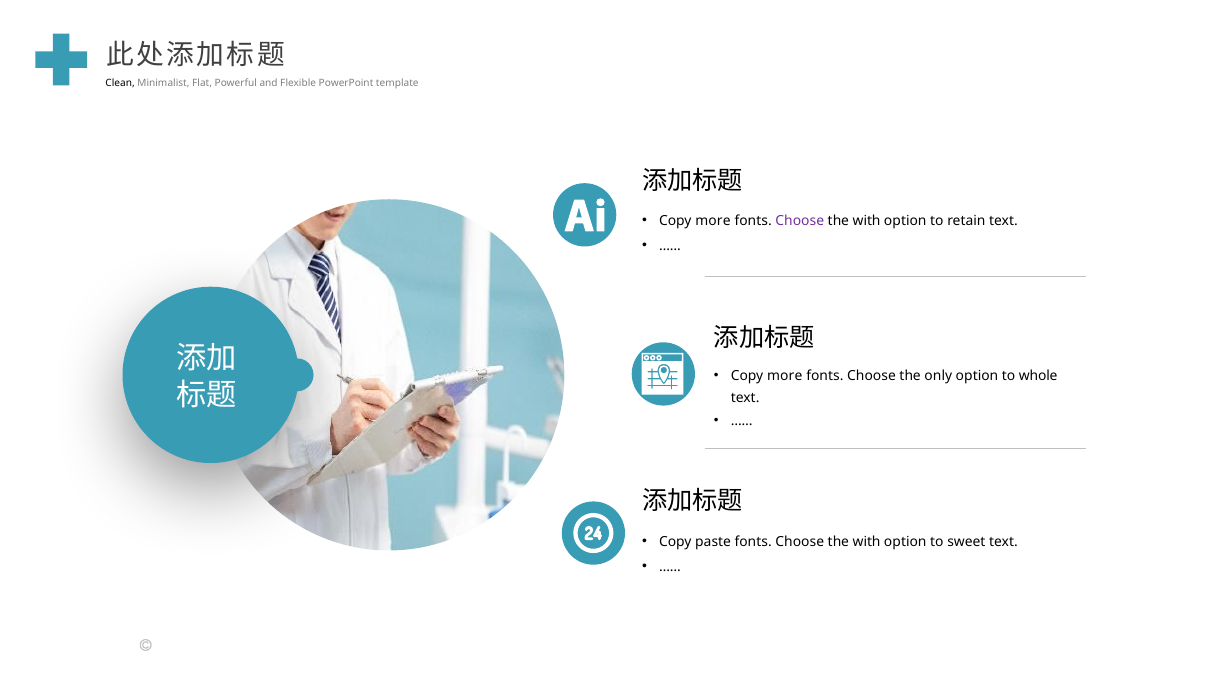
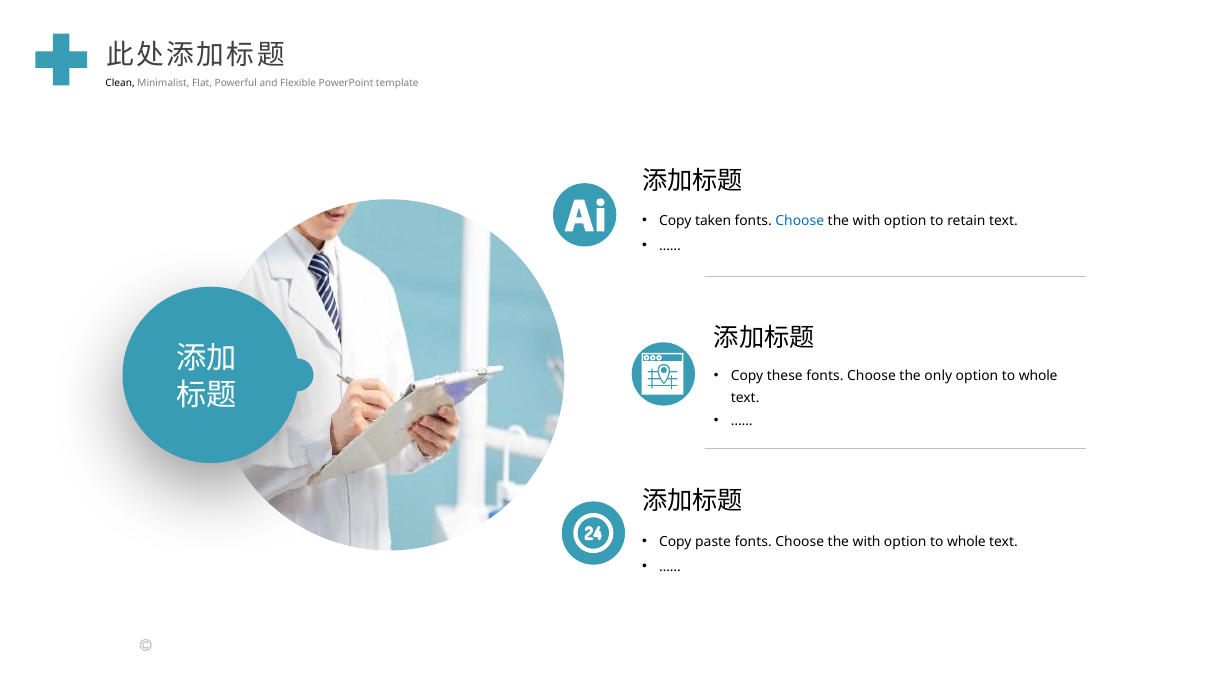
more: more -> taken (713, 221)
Choose colour: purple -> blue (800, 221)
more: more -> these (785, 376)
sweet: sweet -> whole (966, 541)
